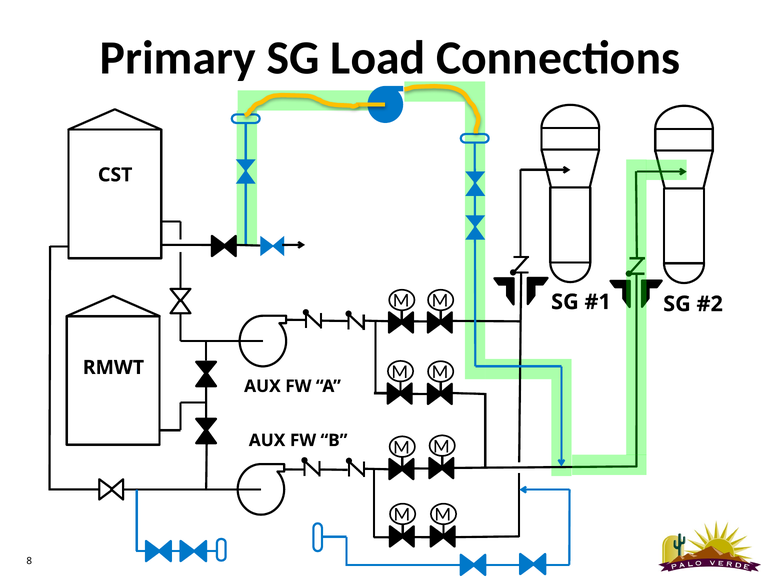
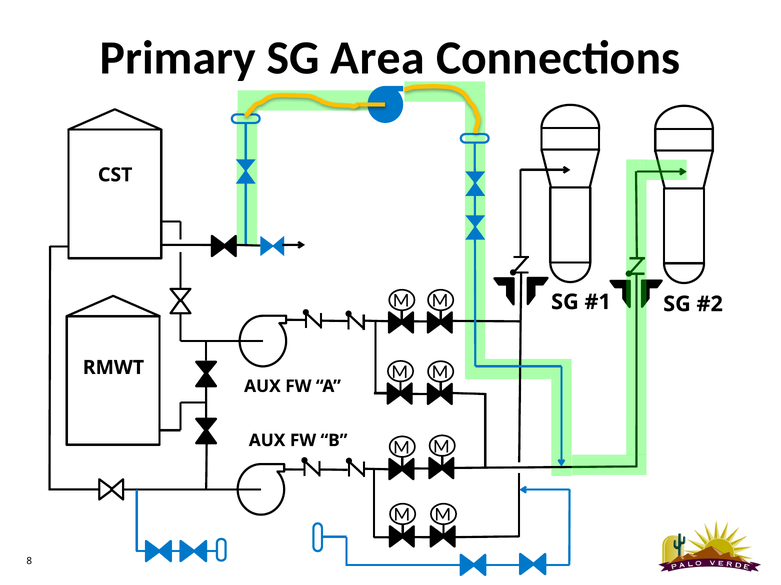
Load: Load -> Area (378, 58)
